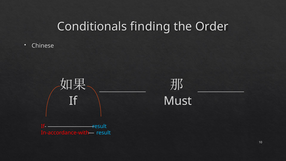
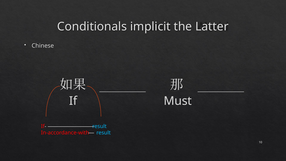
finding: finding -> implicit (150, 27)
Order: Order -> Latter (212, 27)
